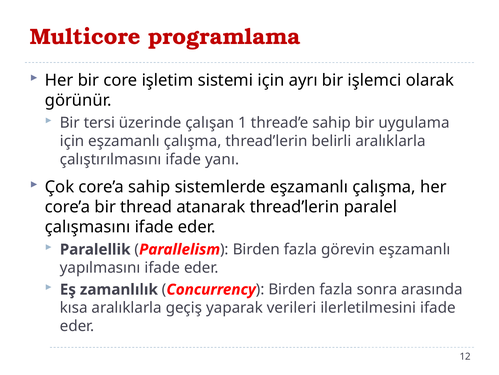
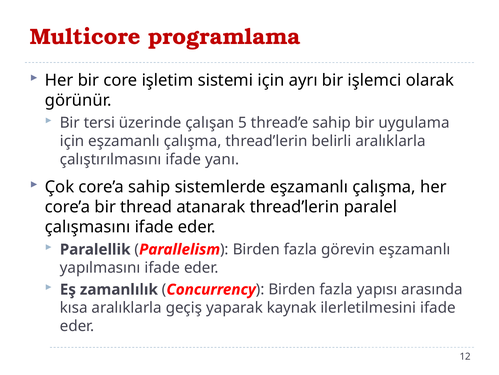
1: 1 -> 5 (243, 123)
sonra: sonra -> yapısı (377, 289)
verileri: verileri -> kaynak (292, 307)
